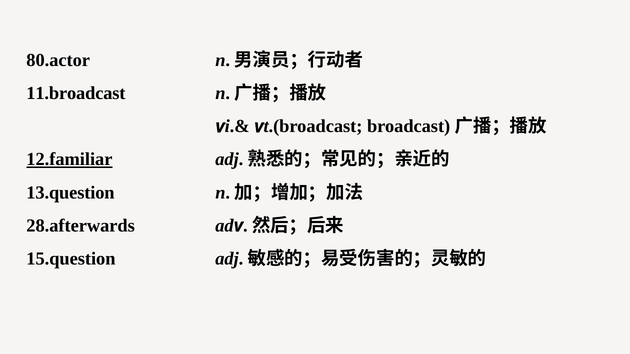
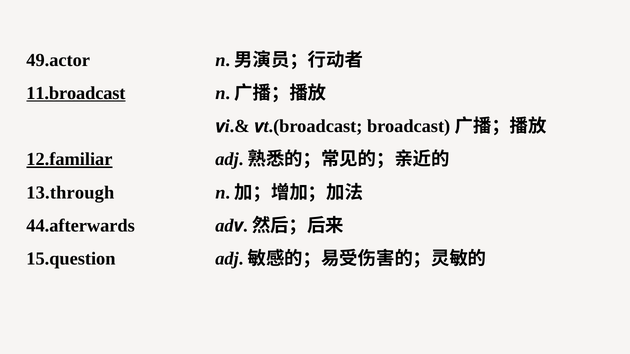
80.actor: 80.actor -> 49.actor (58, 60)
11.broadcast underline: none -> present (76, 93)
13.question: 13.question -> 13.through (70, 193)
28.afterwards: 28.afterwards -> 44.afterwards (81, 226)
